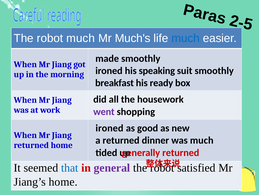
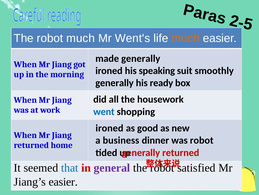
Much's: Much's -> Went's (133, 38)
much colour: blue -> orange (186, 38)
made smoothly: smoothly -> generally (141, 58)
breakfast: breakfast -> generally (114, 83)
went colour: purple -> blue (104, 111)
a returned: returned -> business (121, 140)
was much: much -> robot (202, 140)
Jiang’s home: home -> easier (63, 181)
